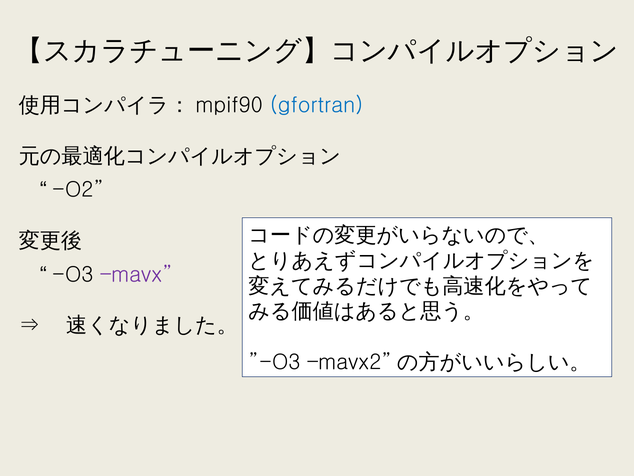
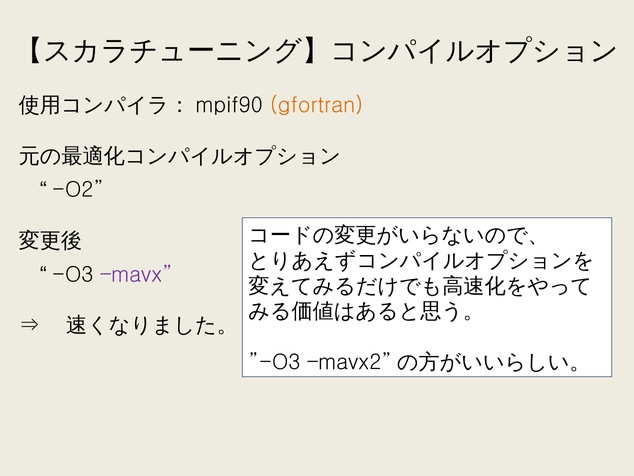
gfortran colour: blue -> orange (317, 105)
